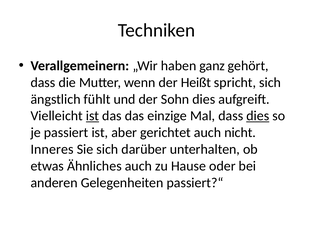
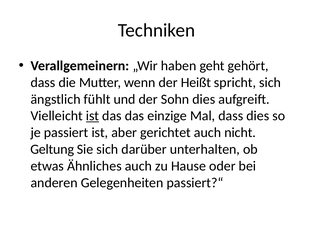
ganz: ganz -> geht (212, 66)
dies underline: present -> none (258, 116)
Inneres: Inneres -> Geltung (52, 149)
